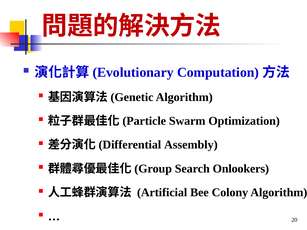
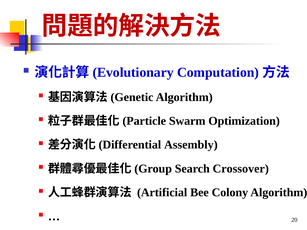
Onlookers: Onlookers -> Crossover (241, 169)
